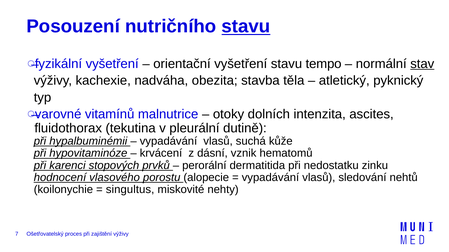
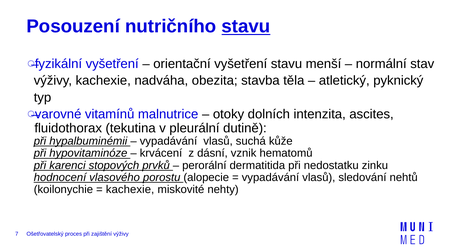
tempo: tempo -> menší (324, 64)
stav underline: present -> none (422, 64)
singultus: singultus -> kachexie (130, 190)
